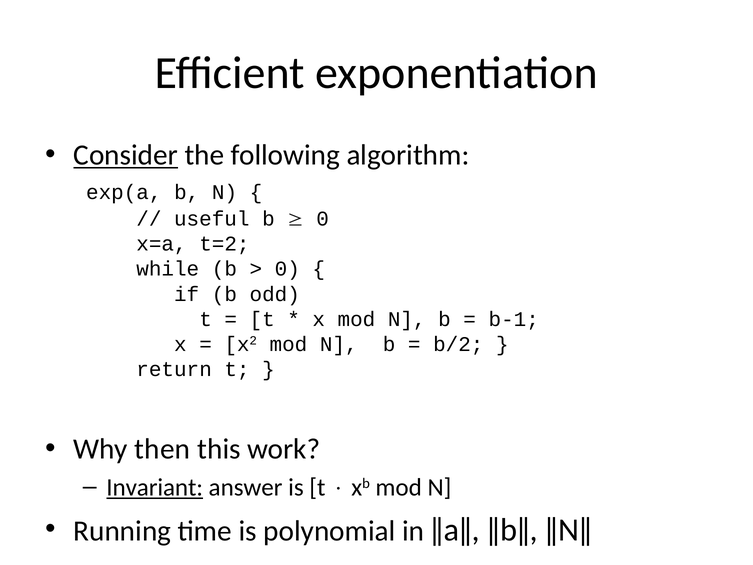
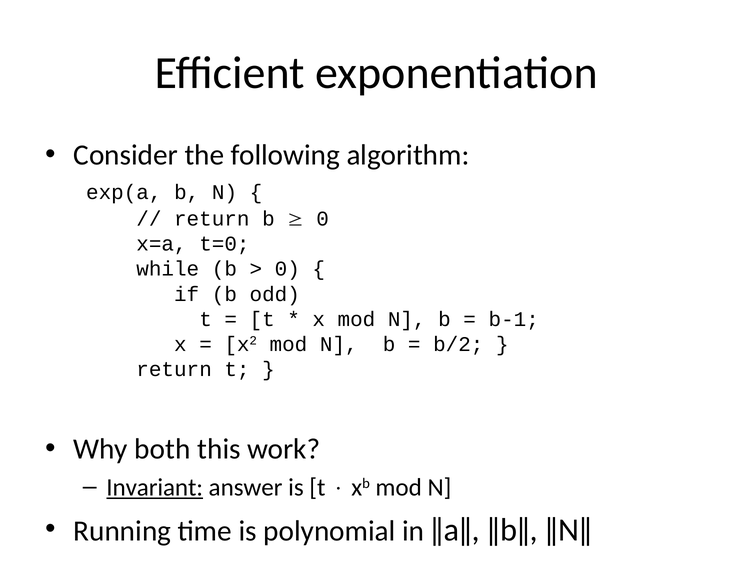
Consider underline: present -> none (126, 155)
useful: useful -> return (212, 219)
t=2: t=2 -> t=0 (224, 244)
then: then -> both (162, 449)
